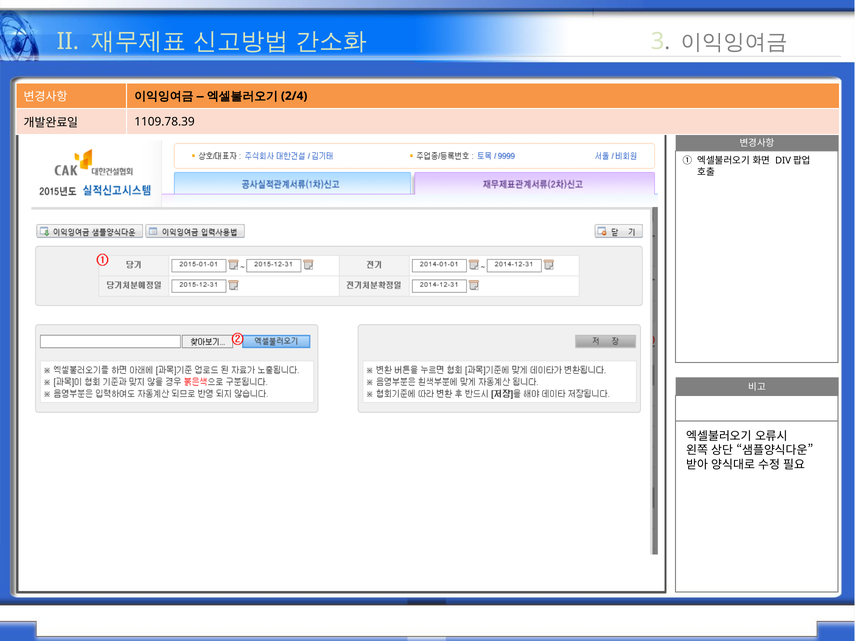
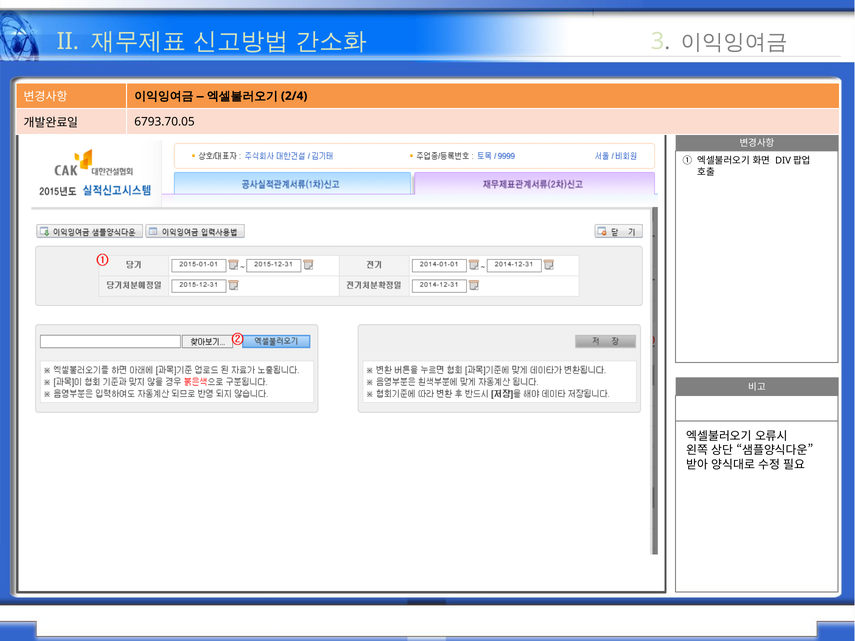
1109.78.39: 1109.78.39 -> 6793.70.05 (165, 122)
